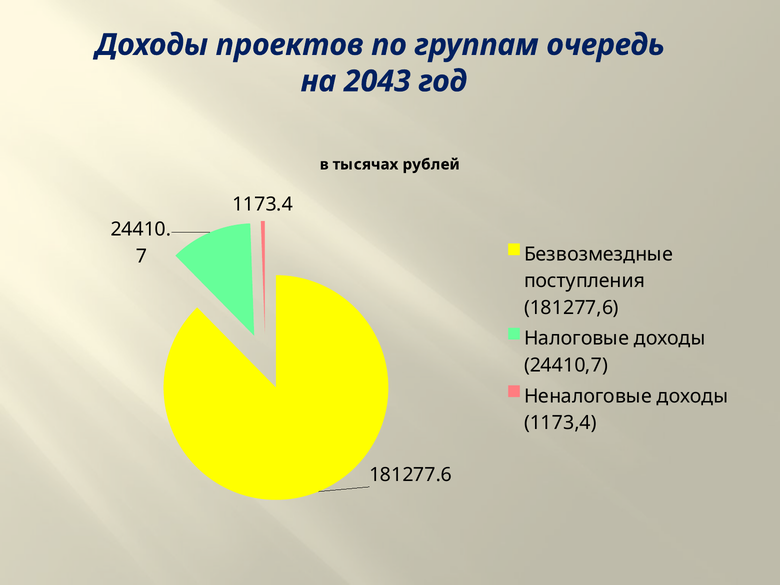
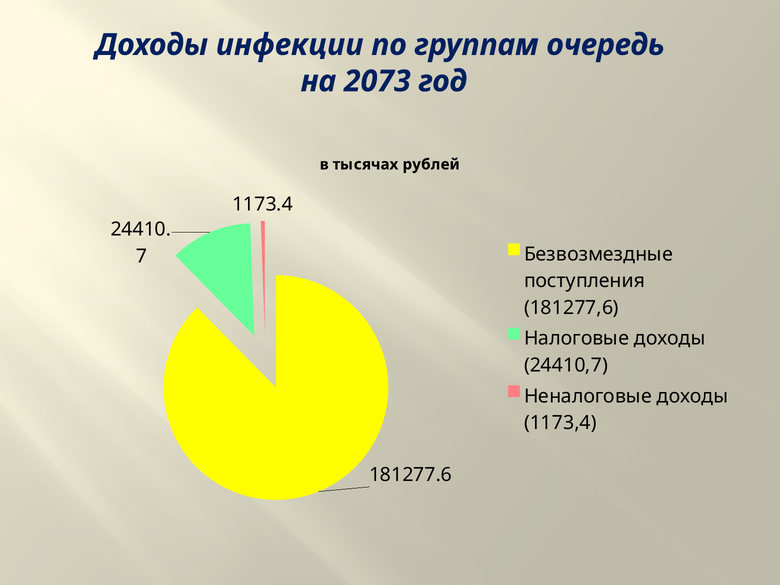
проектов: проектов -> инфекции (290, 45)
2043: 2043 -> 2073 (377, 81)
